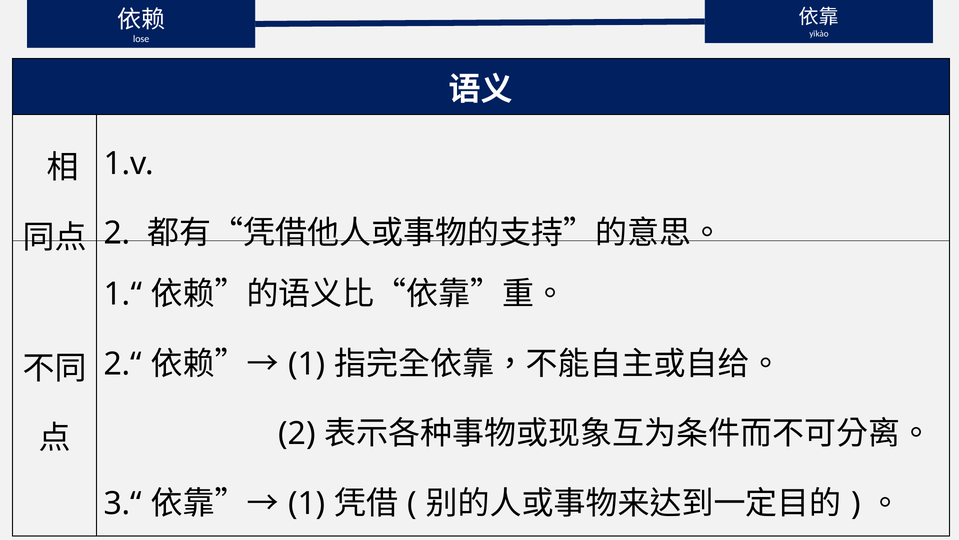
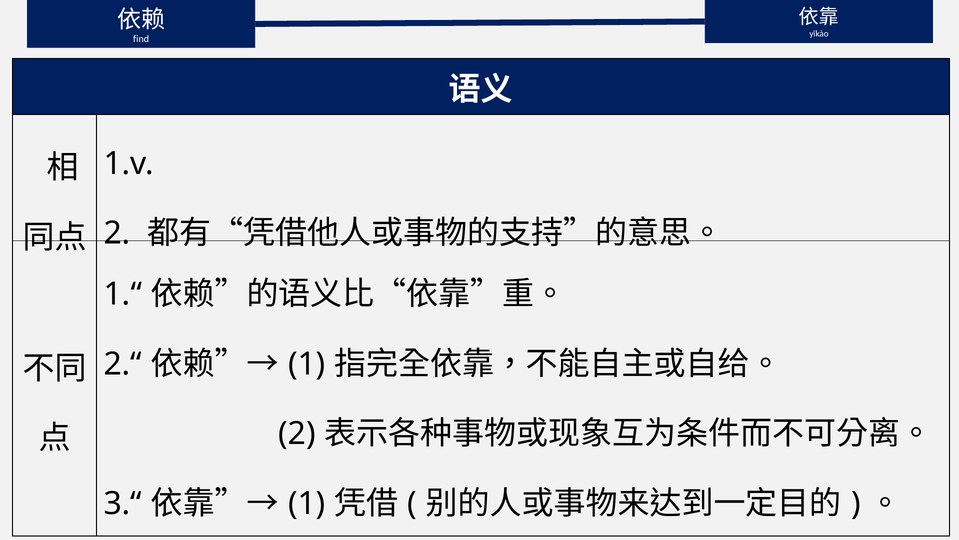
lose: lose -> find (141, 39)
